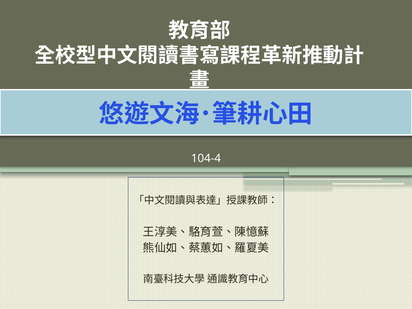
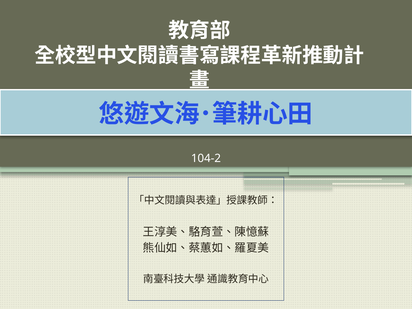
104-4: 104-4 -> 104-2 (206, 158)
